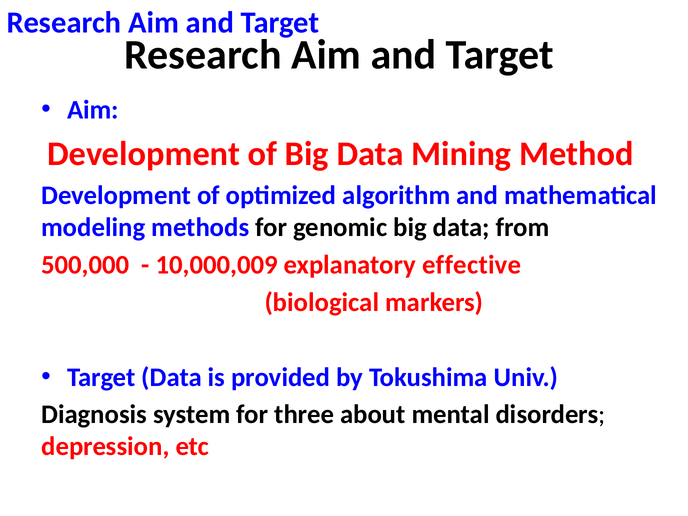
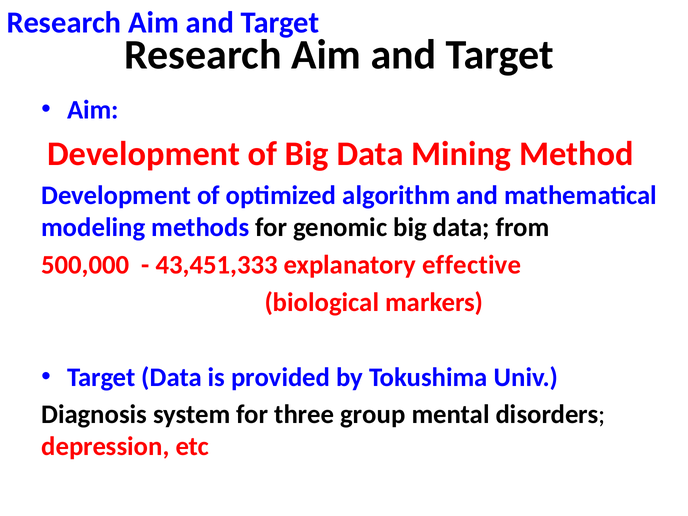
10,000,009: 10,000,009 -> 43,451,333 (217, 265)
about: about -> group (373, 415)
